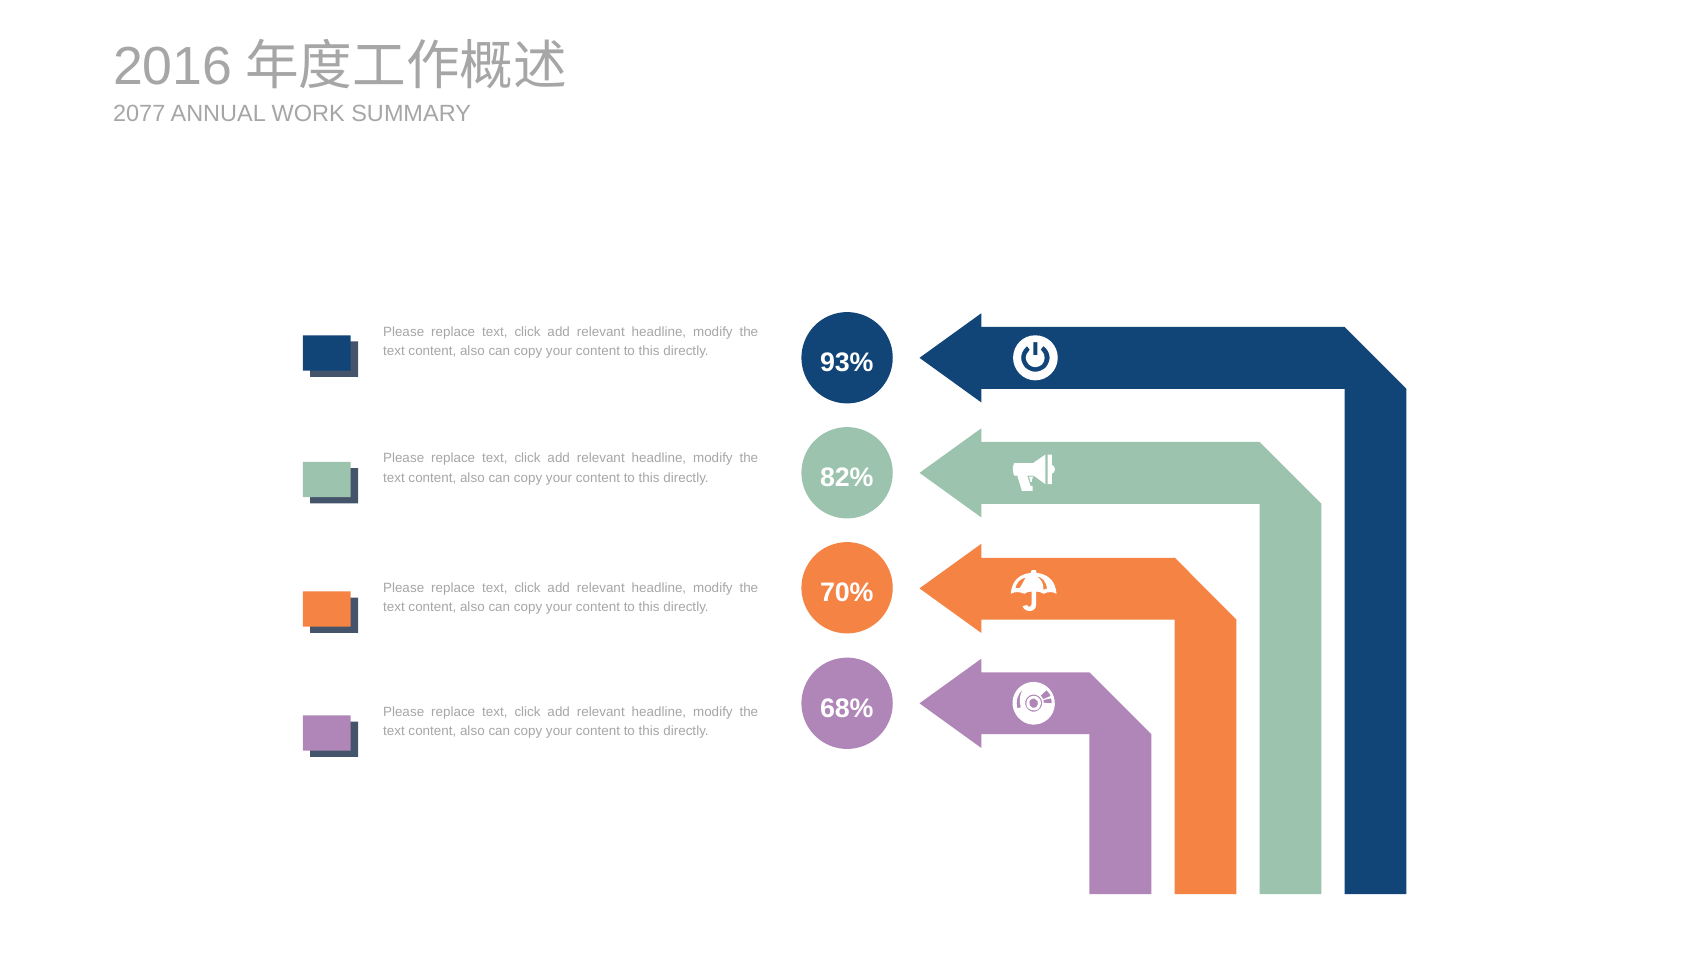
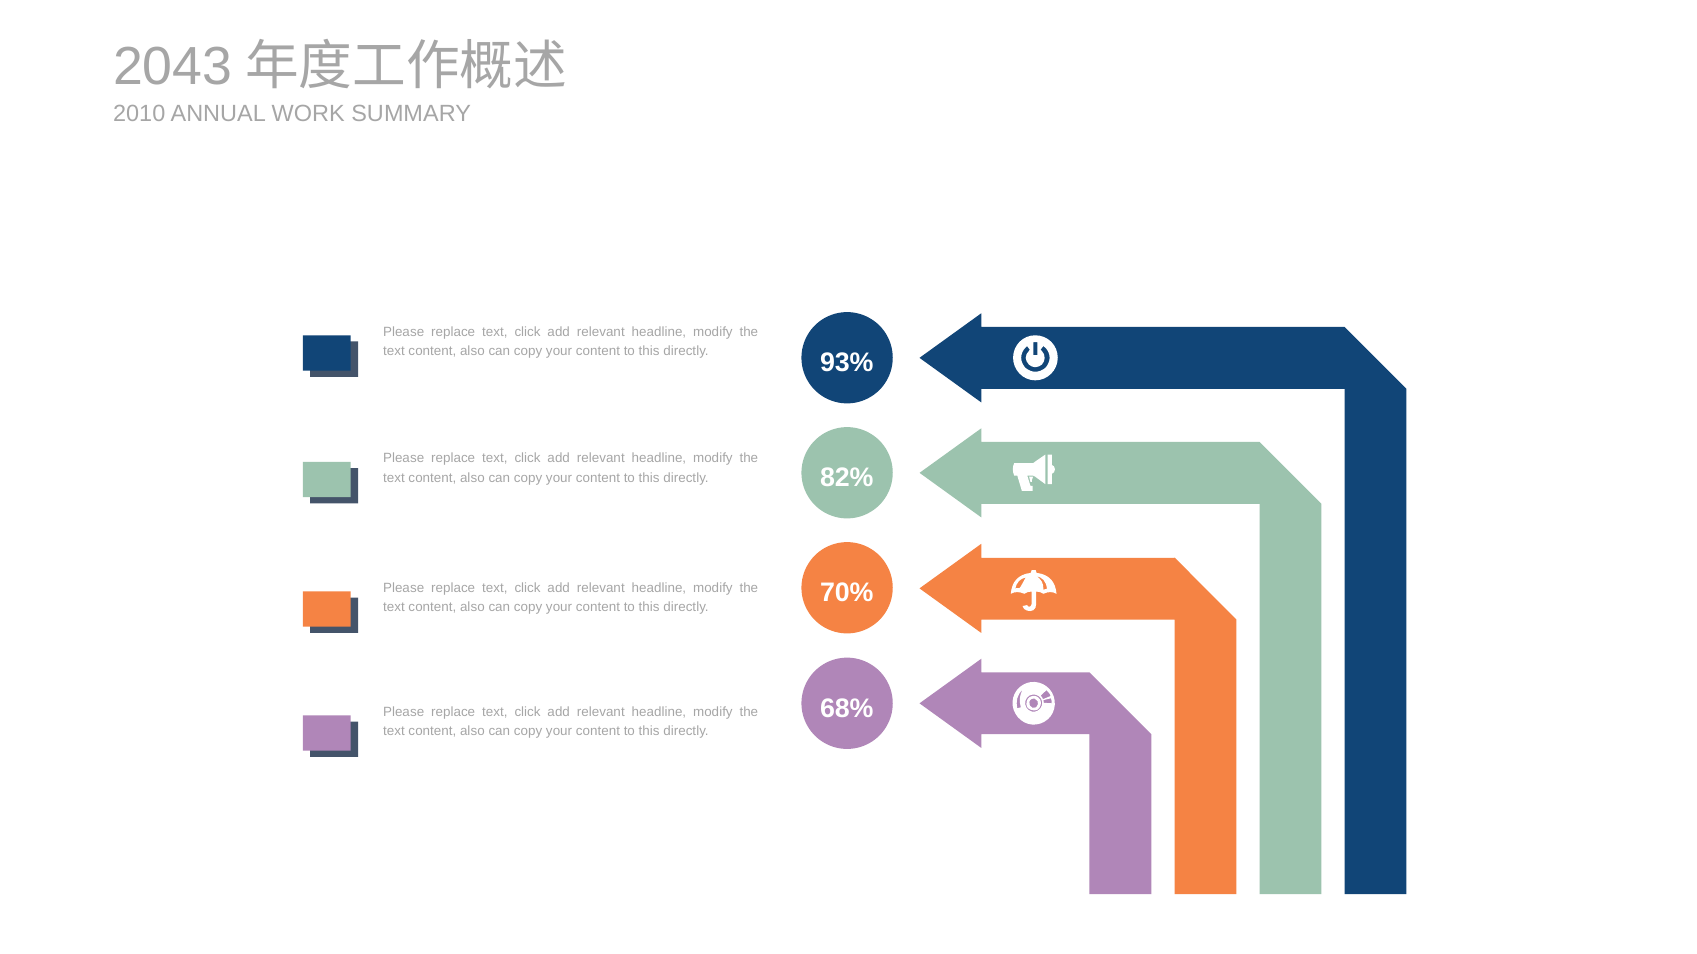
2016: 2016 -> 2043 (173, 67)
2077: 2077 -> 2010 (139, 114)
